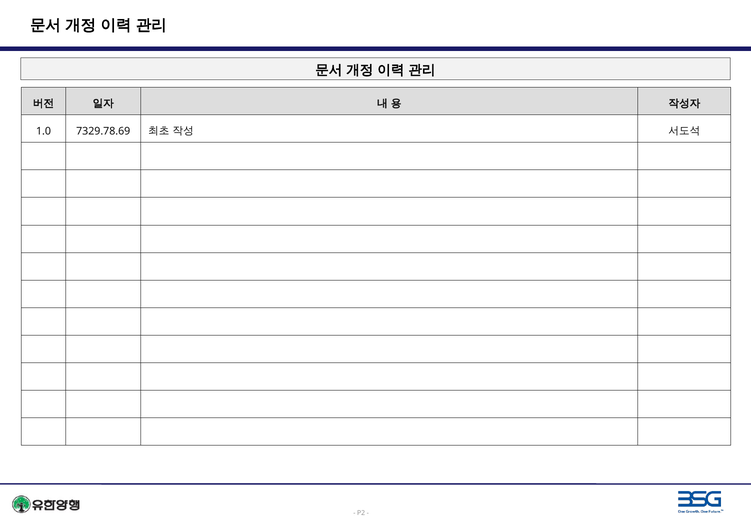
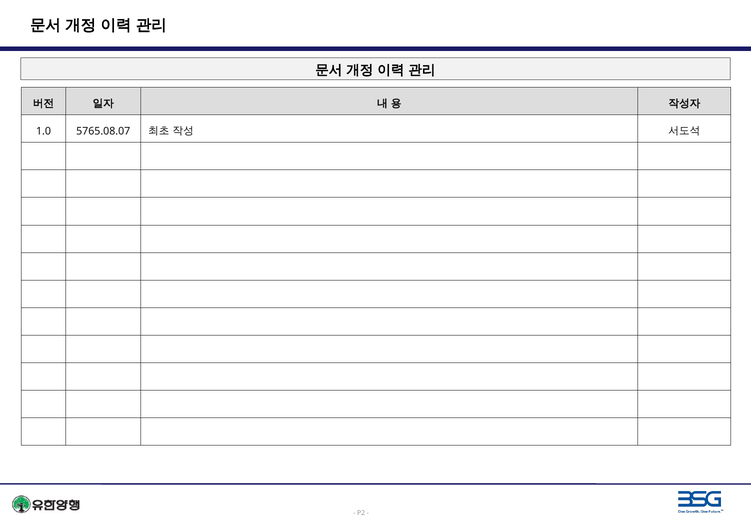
7329.78.69: 7329.78.69 -> 5765.08.07 (103, 131)
